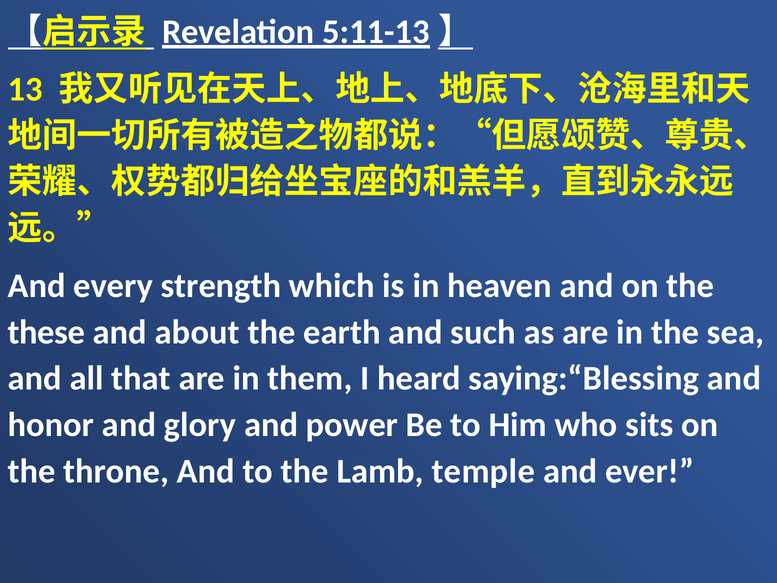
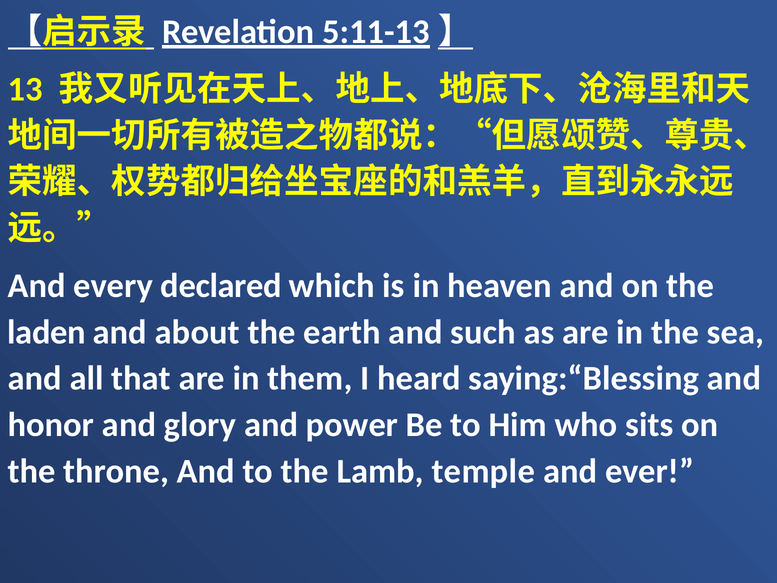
strength: strength -> declared (221, 286)
these: these -> laden (46, 332)
